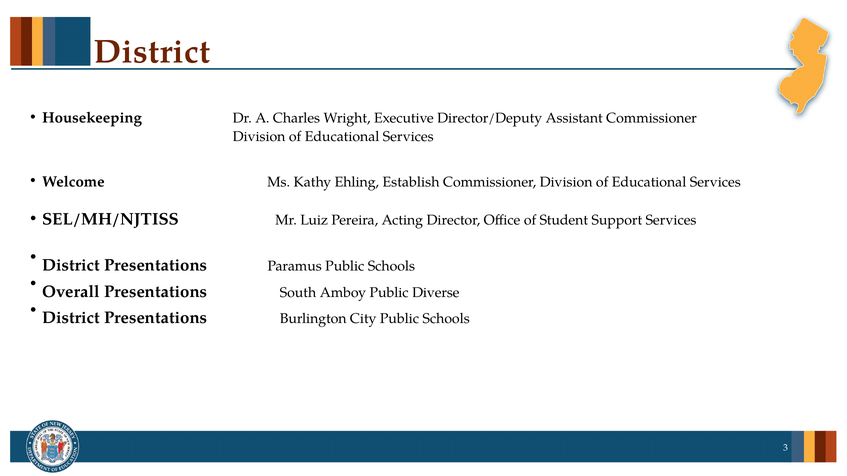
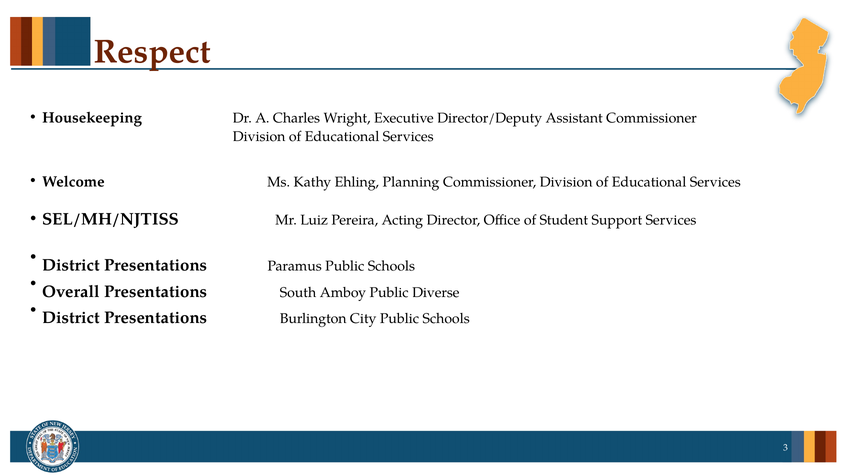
District: District -> Respect (152, 52)
Establish: Establish -> Planning (411, 182)
